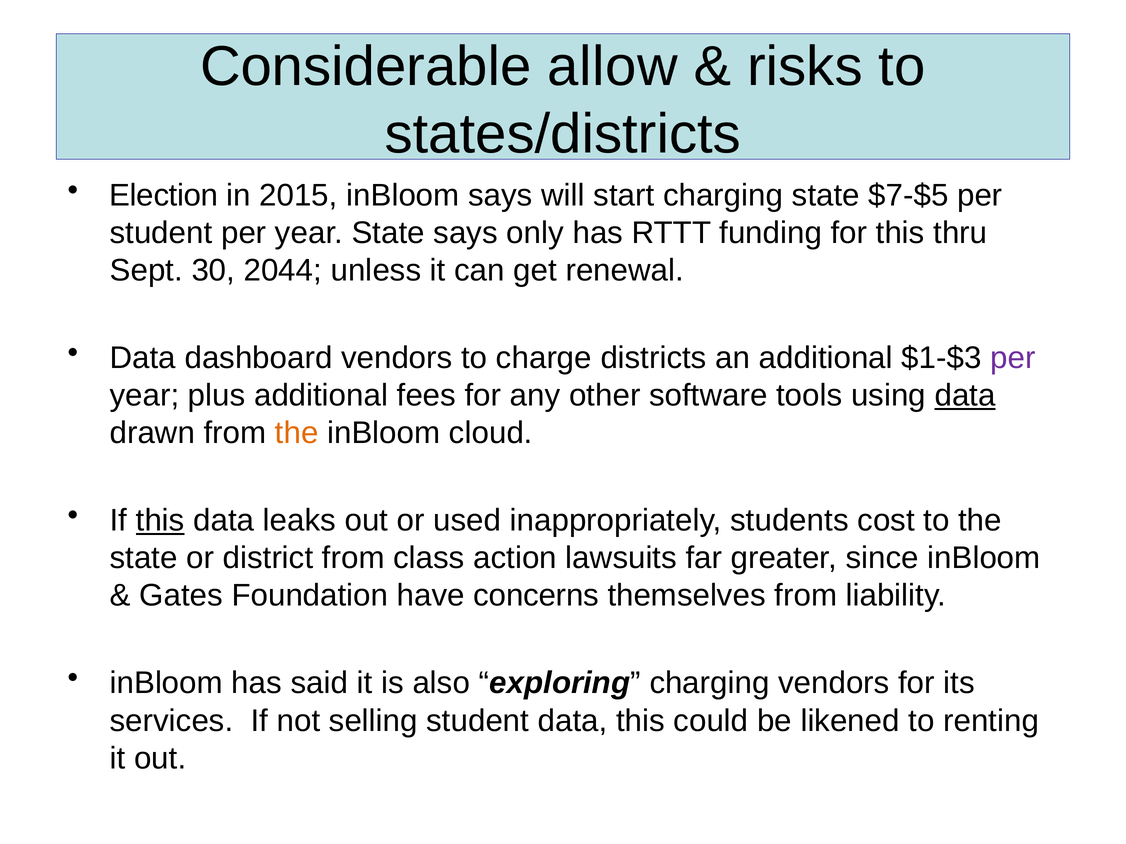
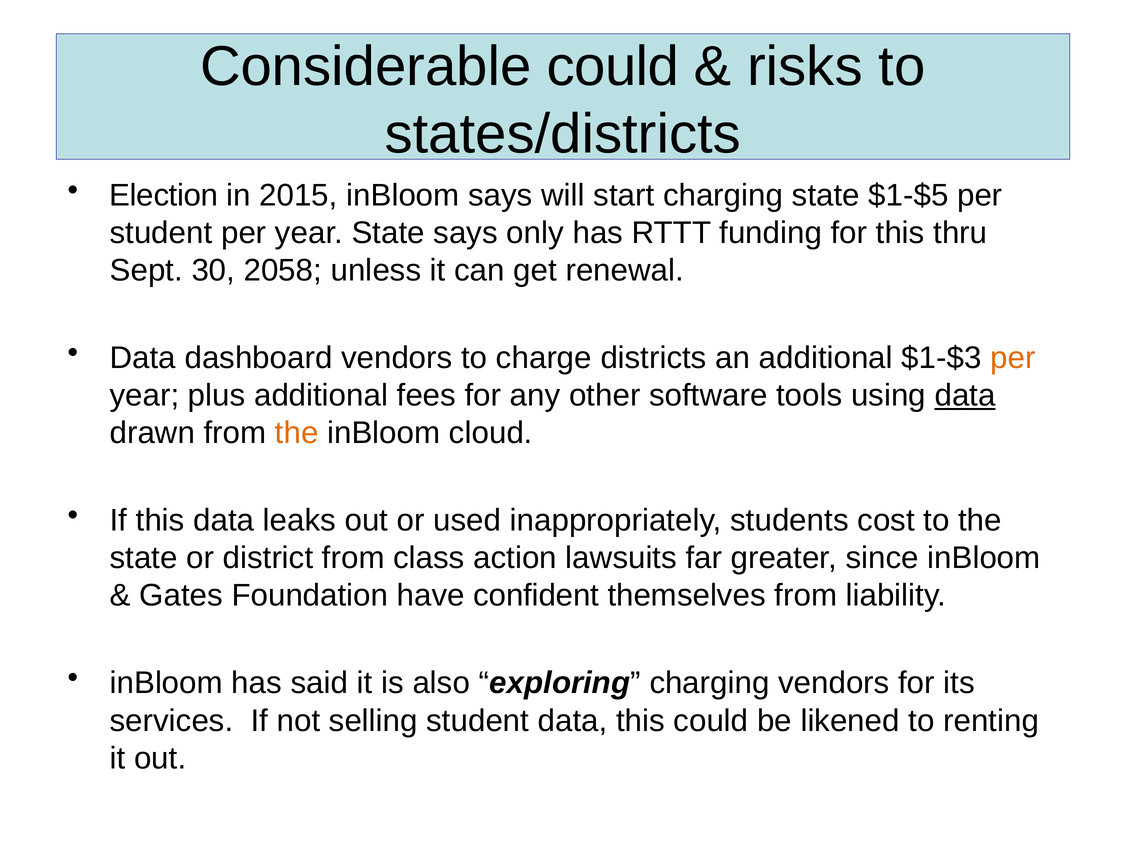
Considerable allow: allow -> could (613, 67)
$7-$5: $7-$5 -> $1-$5 (908, 195)
2044: 2044 -> 2058 (283, 271)
per colour: purple -> orange (1013, 358)
this underline: present -> none (160, 521)
concerns: concerns -> confident (536, 596)
